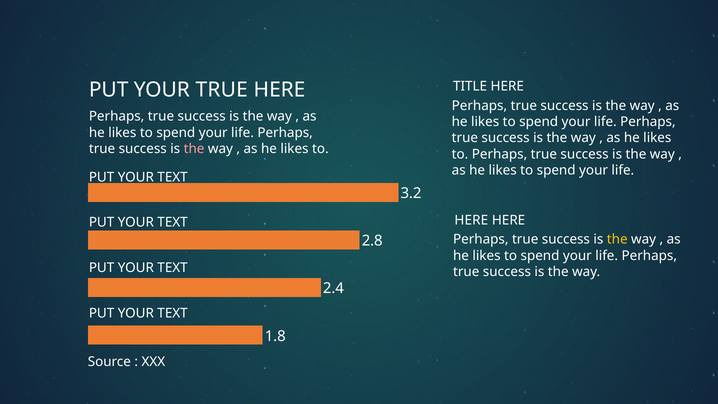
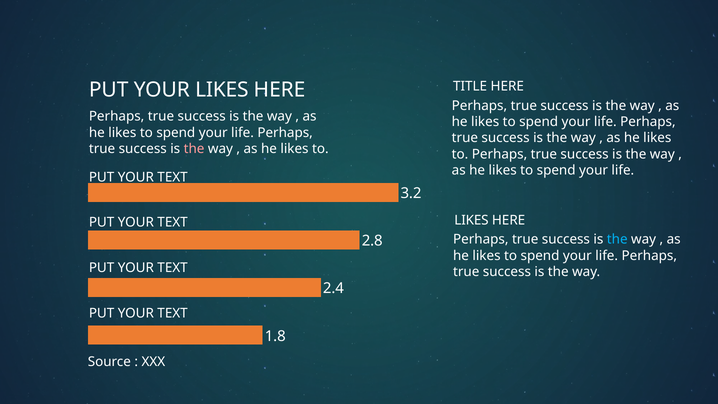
YOUR TRUE: TRUE -> LIKES (222, 90)
HERE: HERE -> LIKES (471, 220)
the colour: yellow -> light blue (617, 239)
